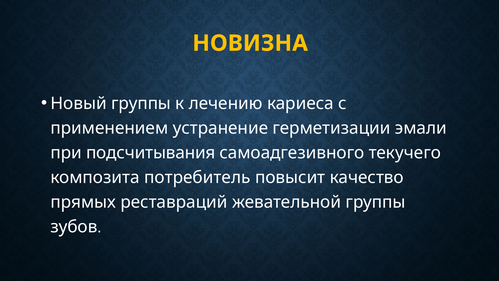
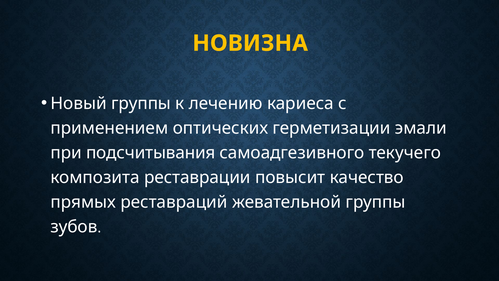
устранение: устранение -> оптических (220, 128)
потребитель: потребитель -> реставрации (197, 177)
